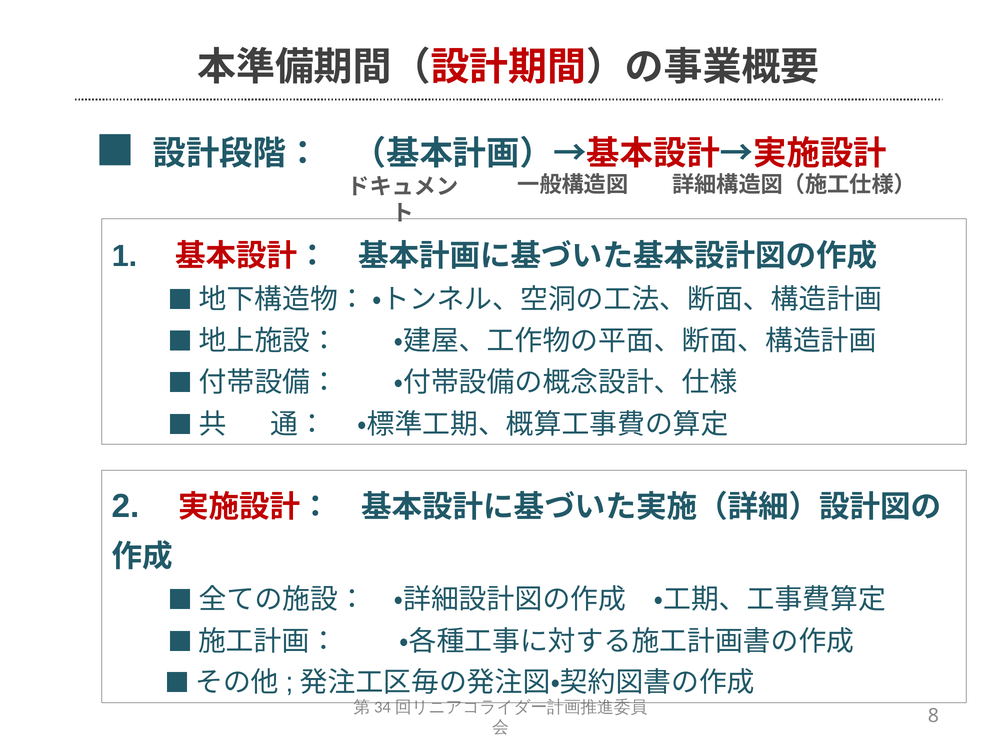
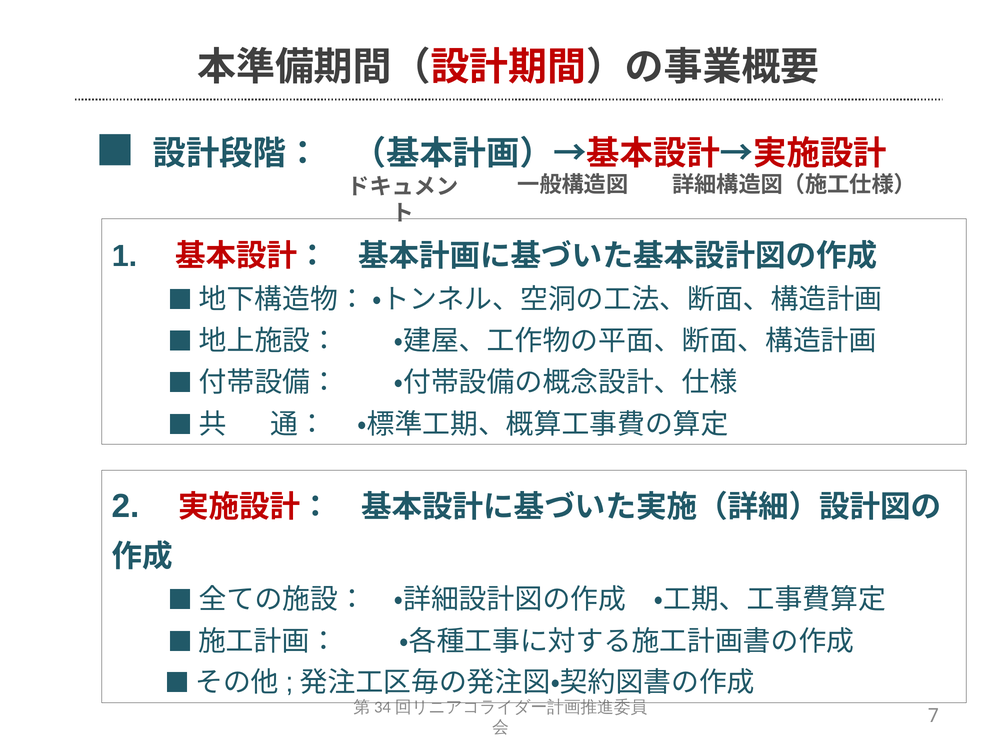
8: 8 -> 7 (933, 716)
